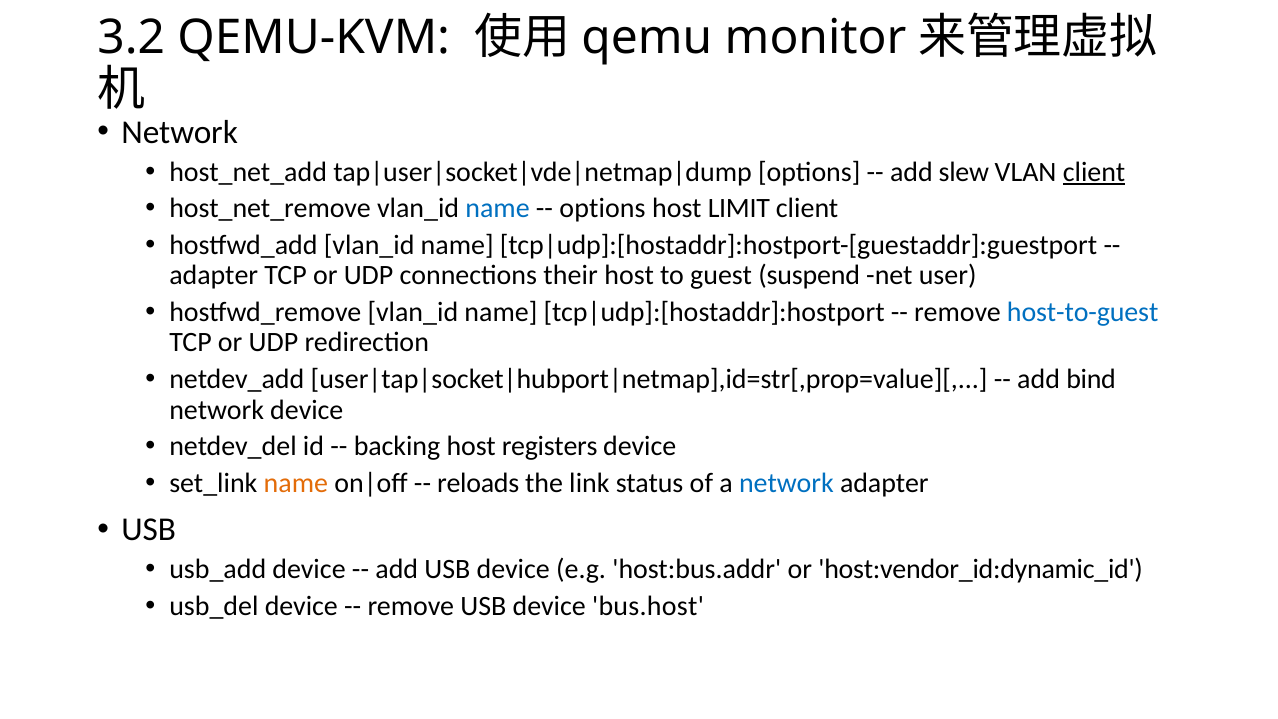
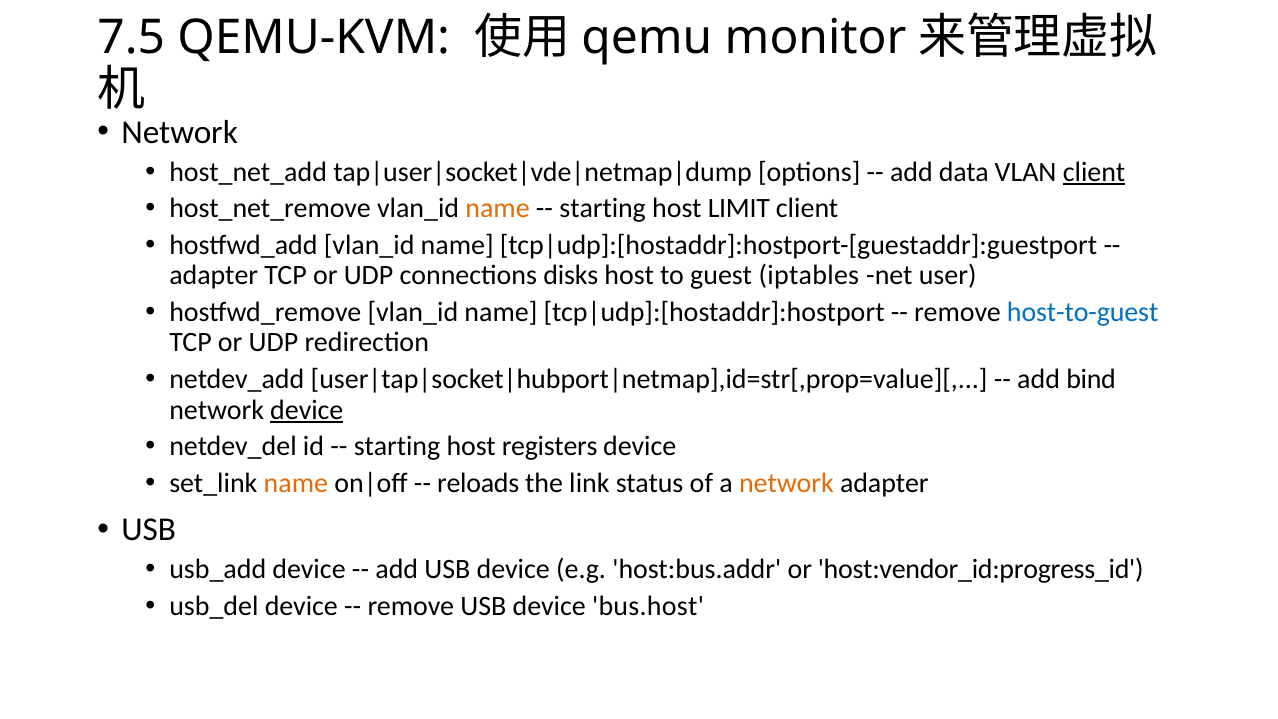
3.2: 3.2 -> 7.5 (131, 38)
slew: slew -> data (964, 172)
name colour: blue -> orange (498, 209)
options: options -> starting (603, 209)
their: their -> disks (571, 276)
suspend: suspend -> iptables (809, 276)
device underline: none -> present (307, 410)
backing: backing -> starting (397, 447)
network colour: blue -> orange (786, 483)
host:vendor_id:dynamic_id: host:vendor_id:dynamic_id -> host:vendor_id:progress_id (981, 569)
